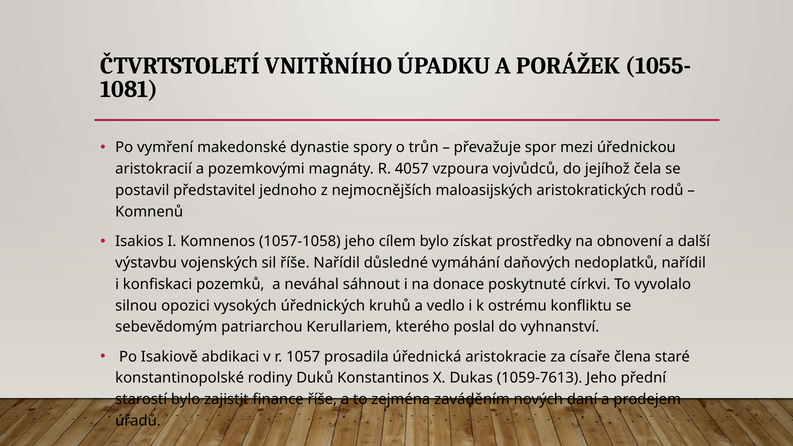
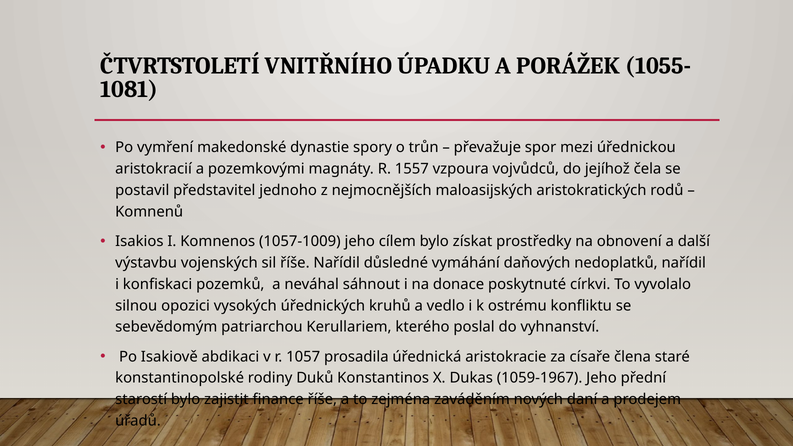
4057: 4057 -> 1557 (412, 169)
1057-1058: 1057-1058 -> 1057-1009 (300, 241)
1059-7613: 1059-7613 -> 1059-1967 (540, 378)
